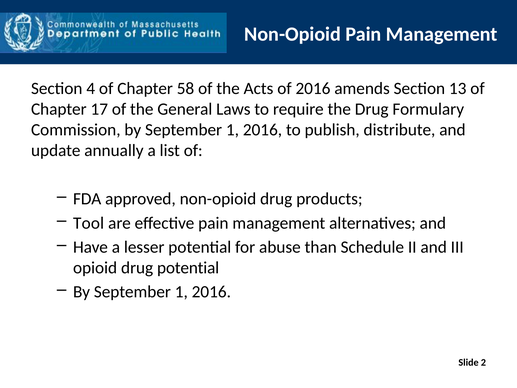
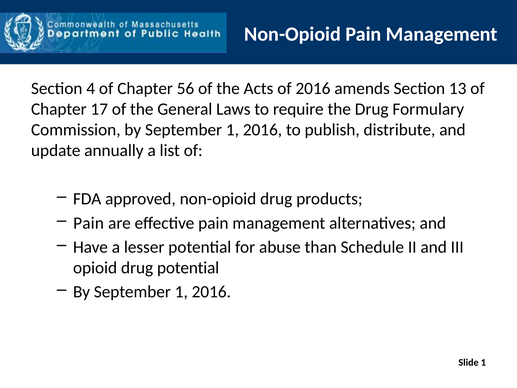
58: 58 -> 56 (185, 88)
Tool: Tool -> Pain (89, 223)
Slide 2: 2 -> 1 (483, 362)
